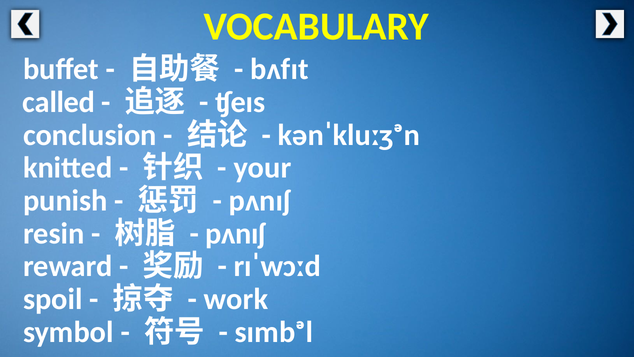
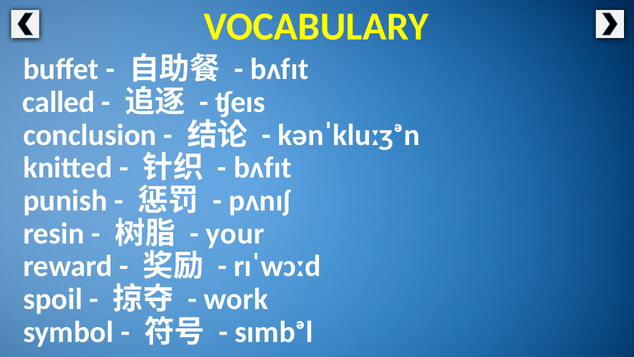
your: your -> bʌfɪt (263, 168)
pʌnɪʃ: pʌnɪʃ -> your (235, 233)
